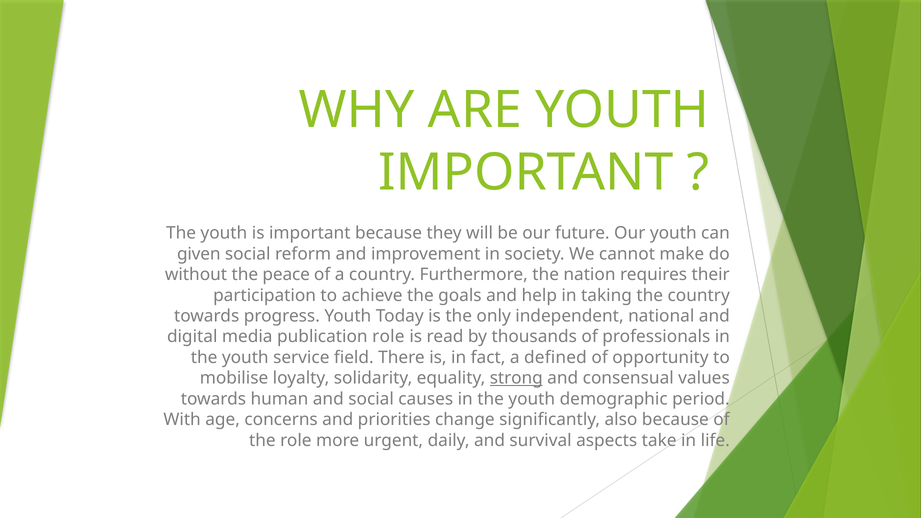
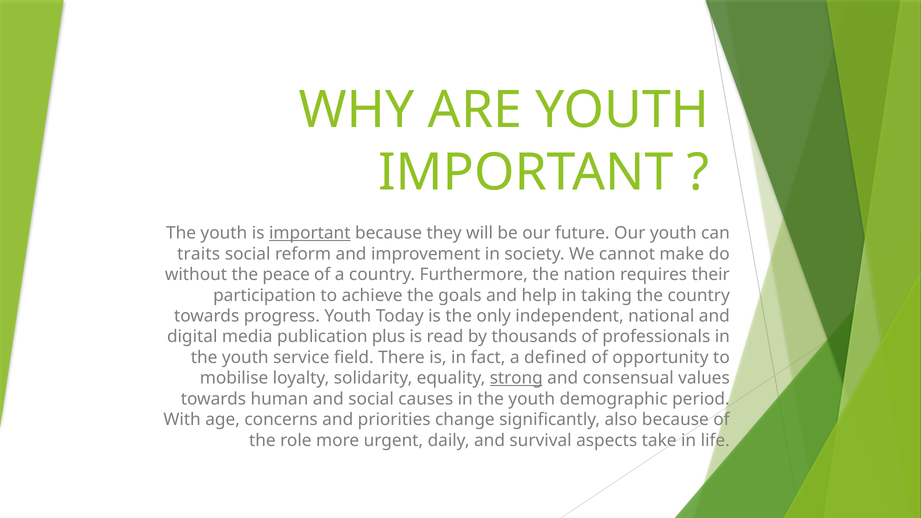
important underline: none -> present (310, 233)
given: given -> traits (199, 254)
publication role: role -> plus (389, 337)
